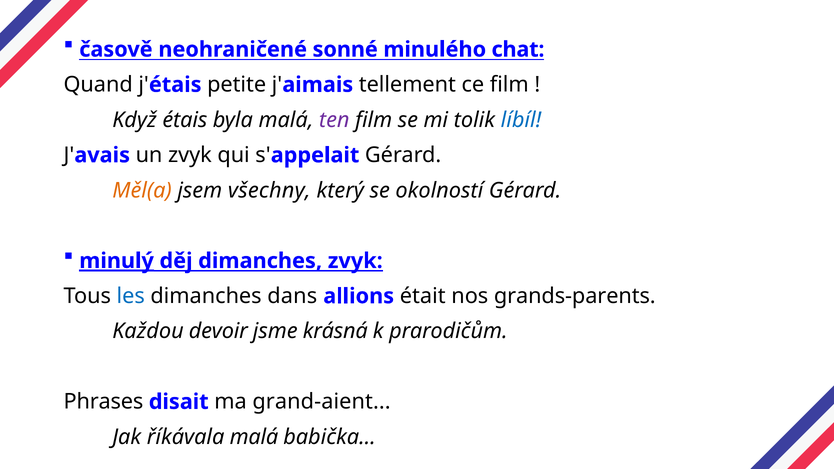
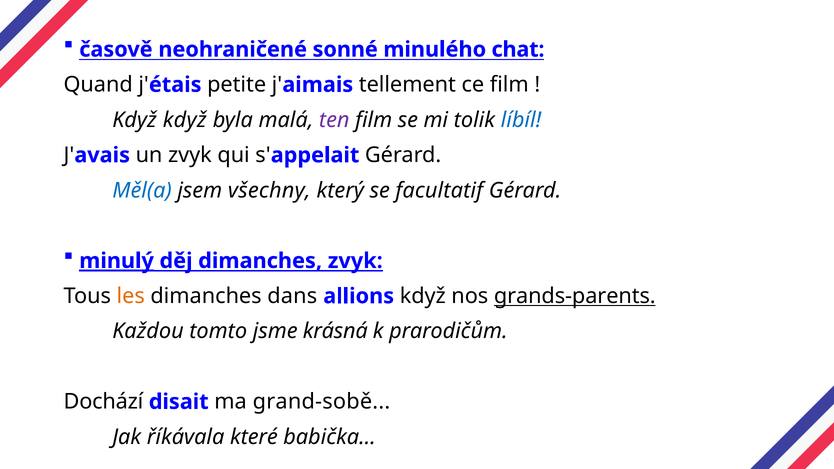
Když étais: étais -> když (185, 120)
Měl(a colour: orange -> blue (142, 190)
okolností: okolností -> facultatif (439, 190)
les colour: blue -> orange (131, 296)
allions était: était -> když (423, 296)
grands-parents underline: none -> present (575, 296)
devoir: devoir -> tomto (218, 331)
Phrases: Phrases -> Dochází (103, 402)
grand-aient: grand-aient -> grand-sobě (321, 402)
říkávala malá: malá -> které (254, 437)
